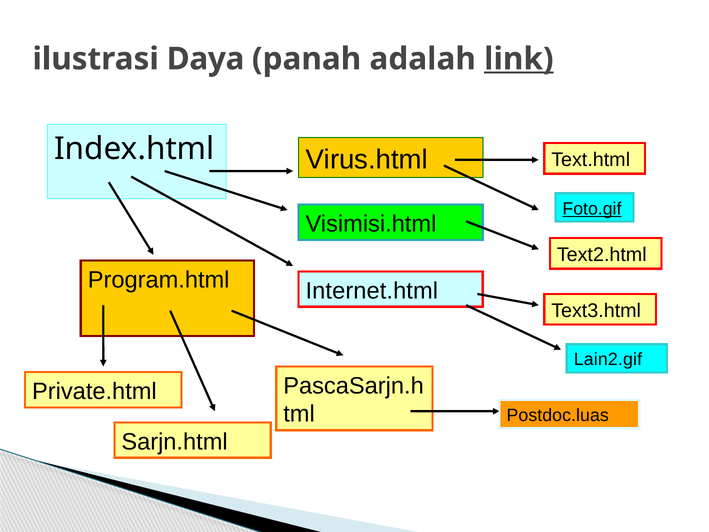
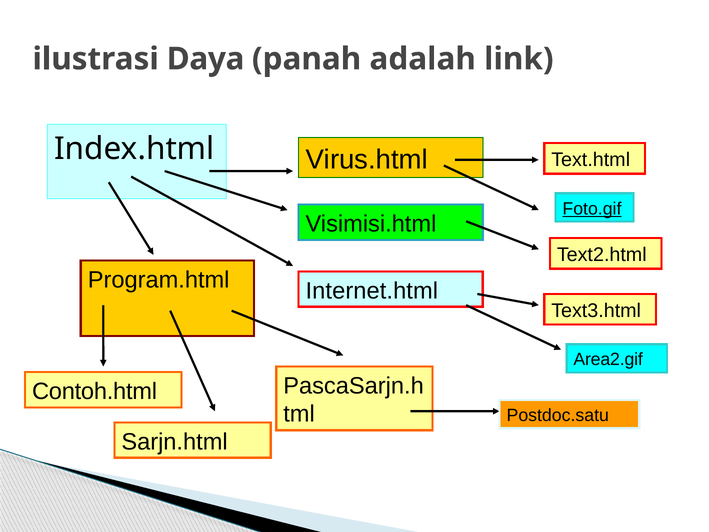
link underline: present -> none (519, 59)
Lain2.gif: Lain2.gif -> Area2.gif (608, 359)
Private.html: Private.html -> Contoh.html (95, 391)
Postdoc.luas: Postdoc.luas -> Postdoc.satu (558, 415)
